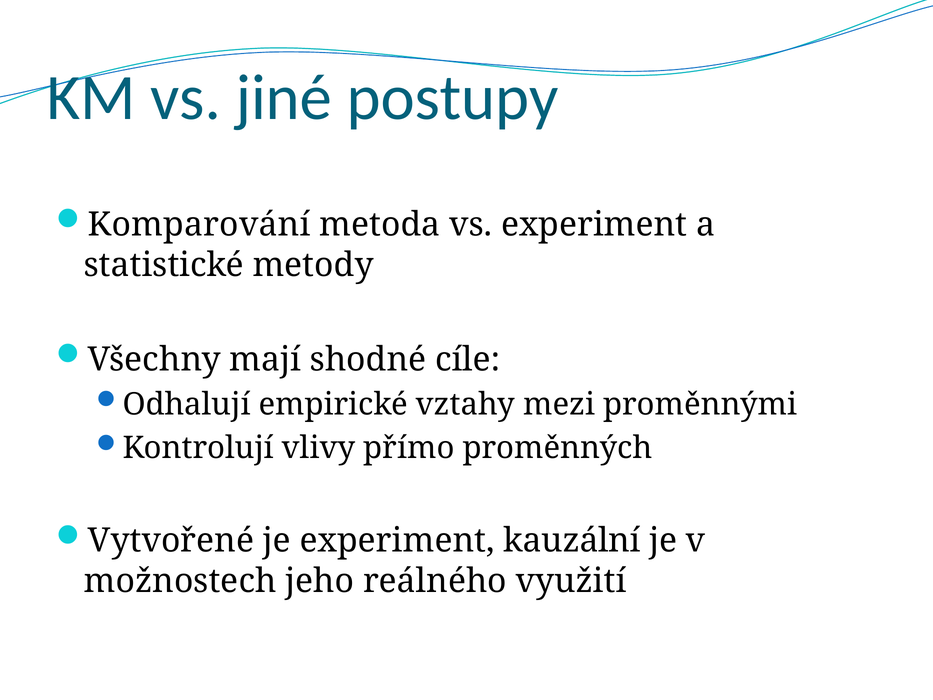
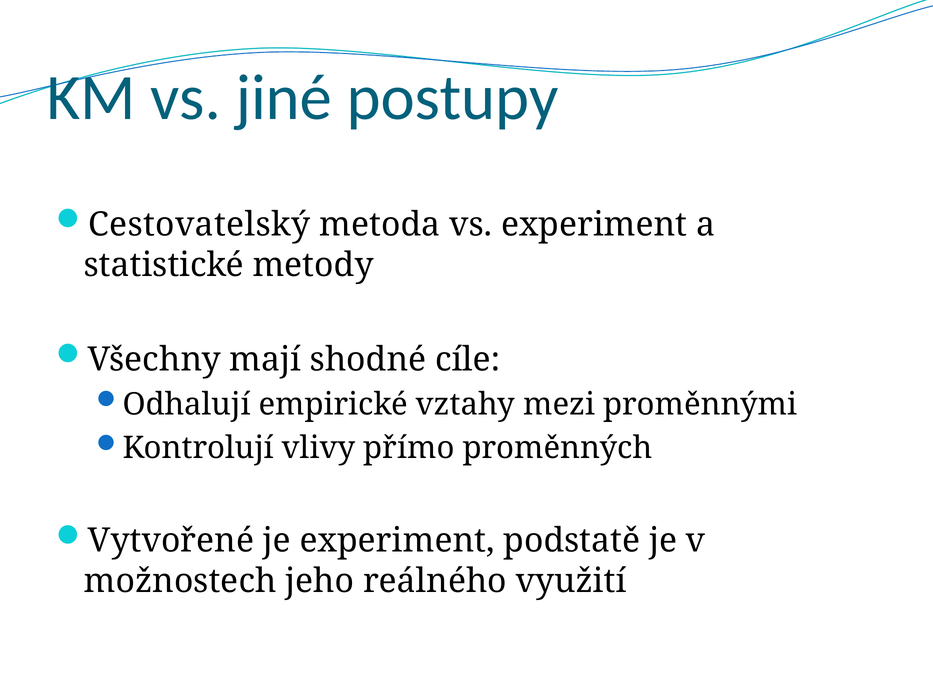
Komparování: Komparování -> Cestovatelský (199, 225)
kauzální: kauzální -> podstatě (572, 541)
